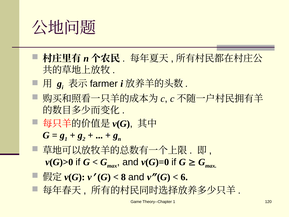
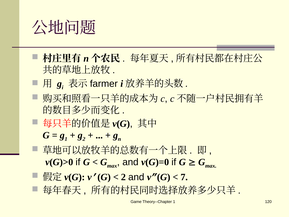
8: 8 -> 2 (123, 177)
6: 6 -> 7 (184, 177)
